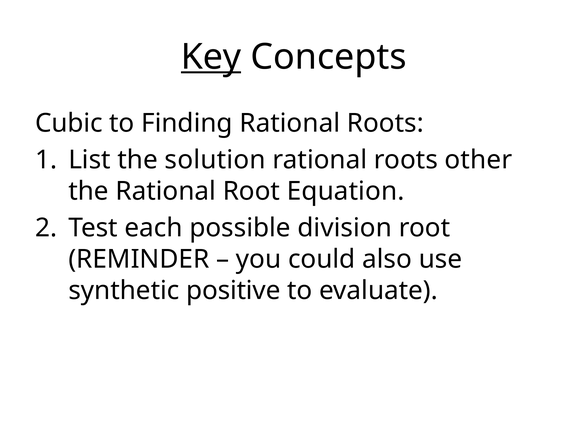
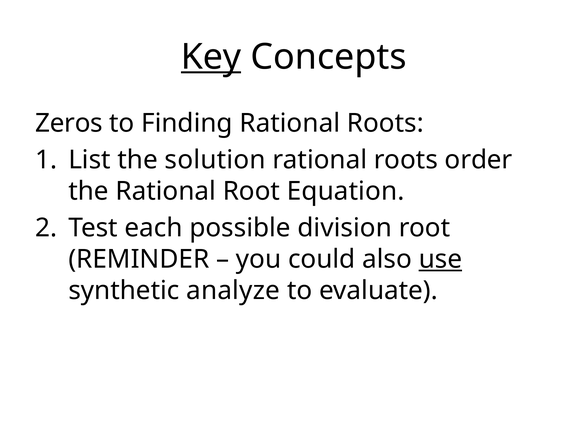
Cubic: Cubic -> Zeros (69, 123)
other: other -> order (479, 160)
use underline: none -> present (440, 259)
positive: positive -> analyze (233, 291)
